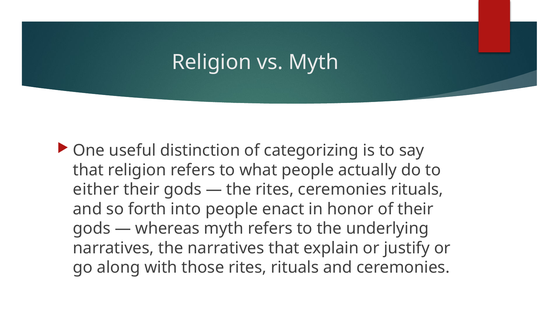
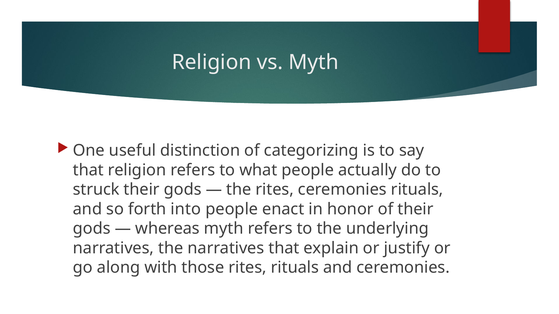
either: either -> struck (96, 190)
